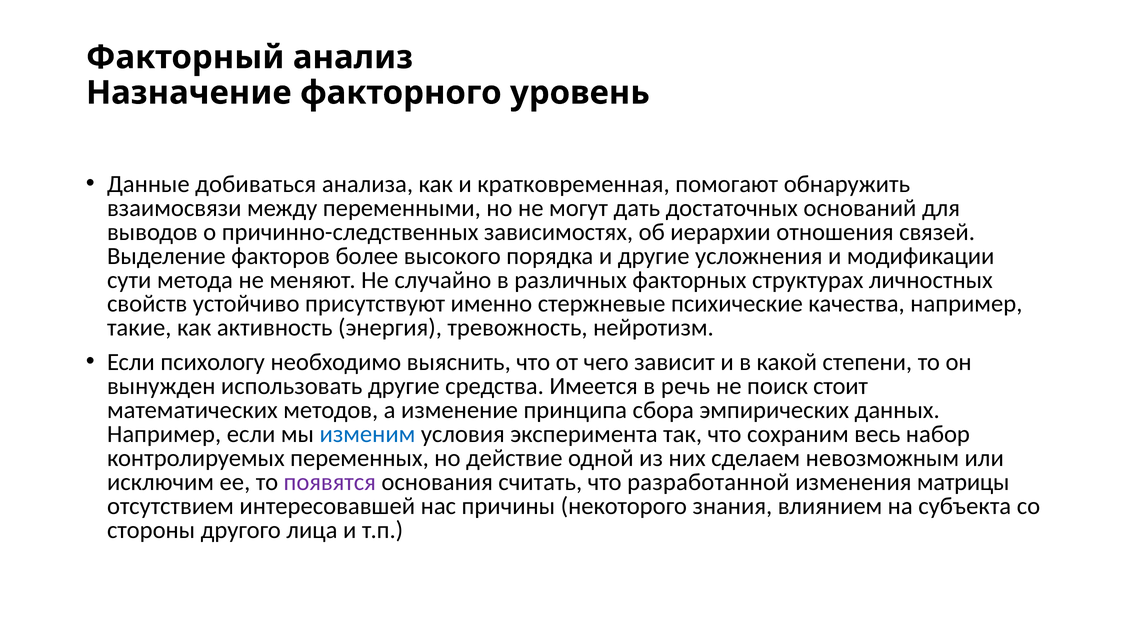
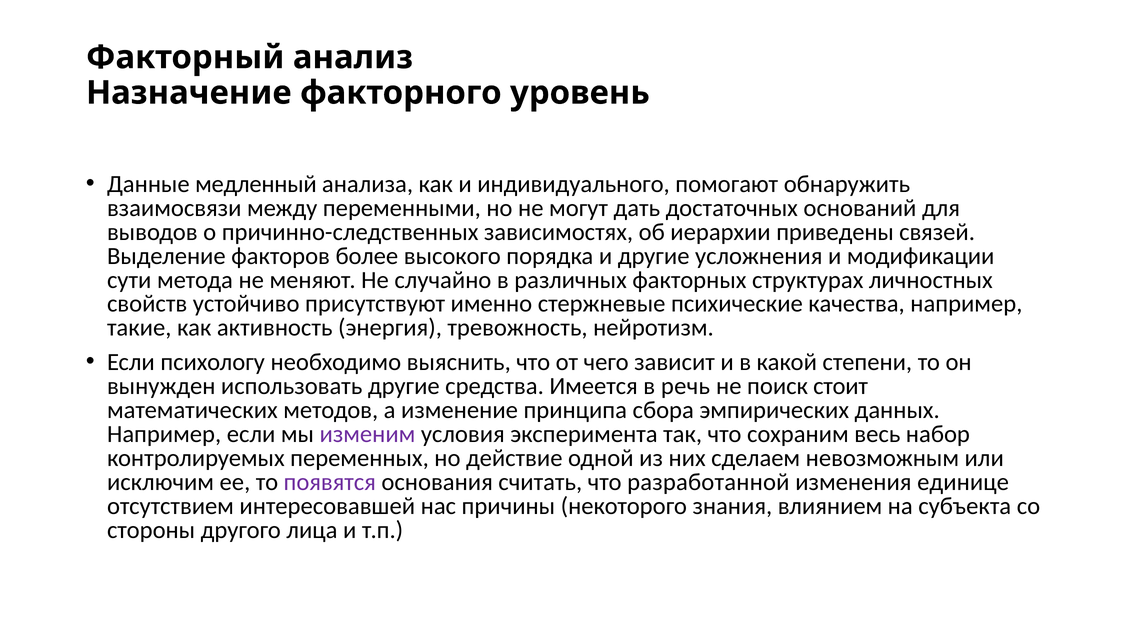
добиваться: добиваться -> медленный (256, 184)
кратковременная: кратковременная -> индивидуального (574, 184)
отношения: отношения -> приведены (835, 232)
изменим colour: blue -> purple (368, 434)
матрицы: матрицы -> единице (963, 482)
